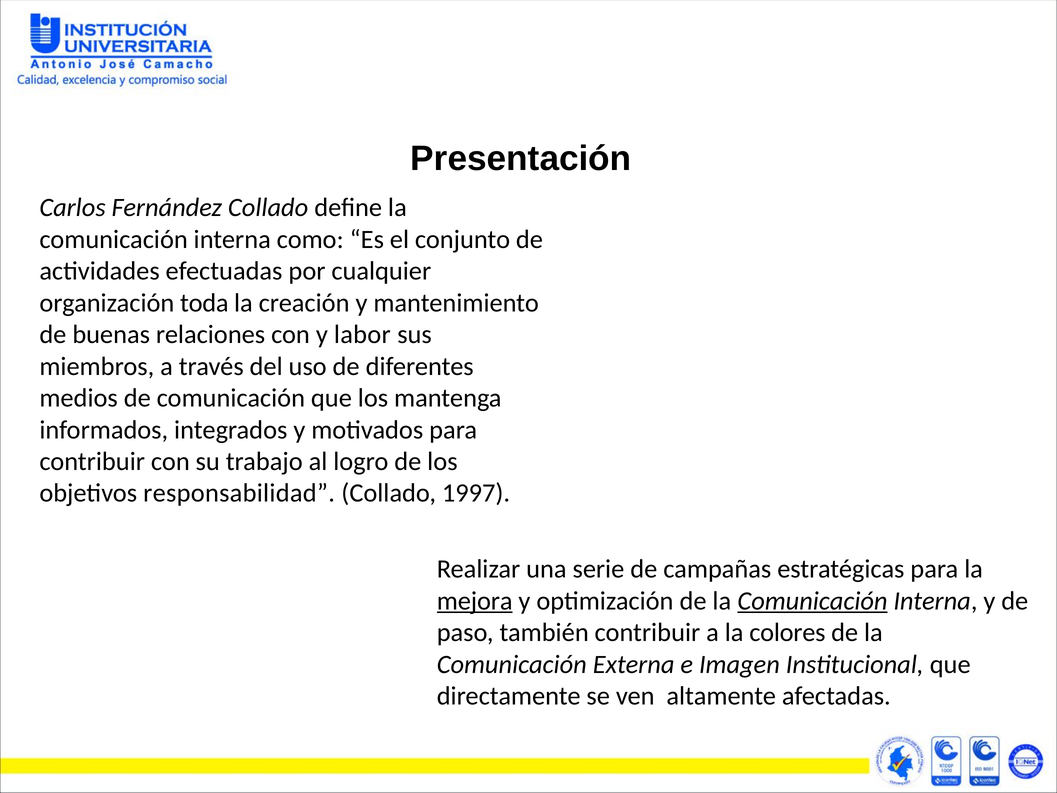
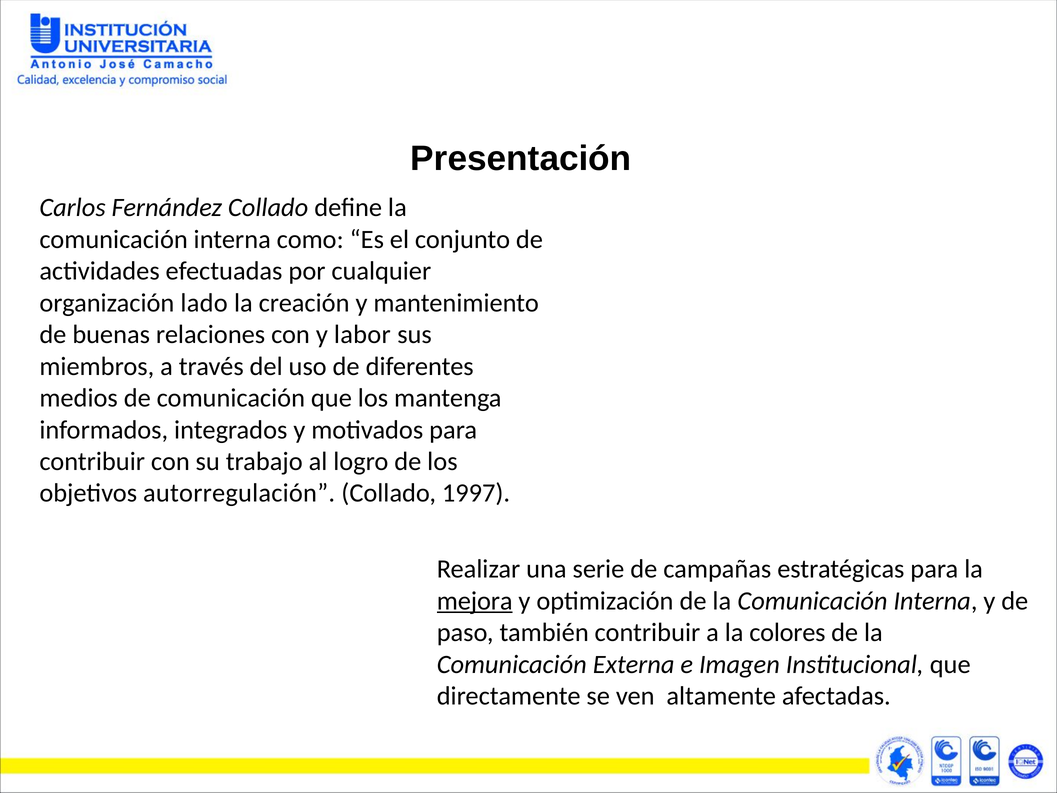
toda: toda -> lado (204, 303)
responsabilidad: responsabilidad -> autorregulación (239, 493)
Comunicación underline: present -> none (813, 601)
